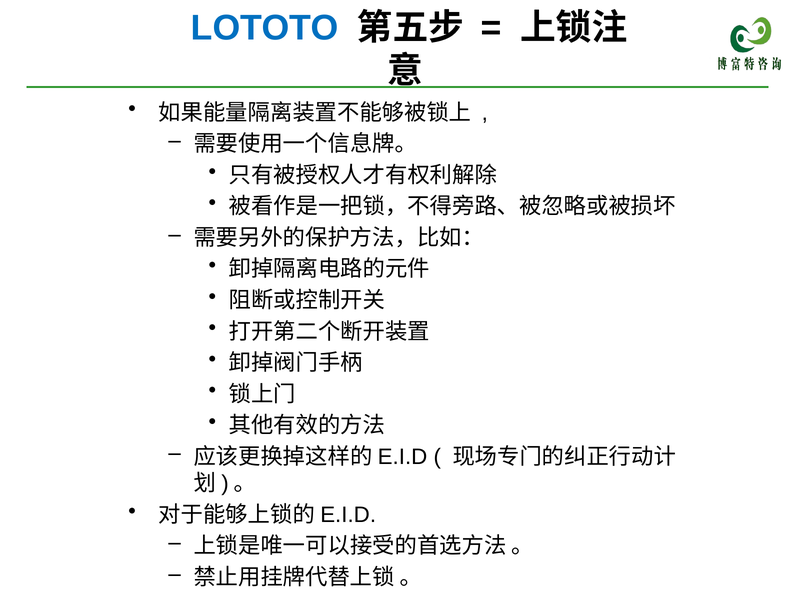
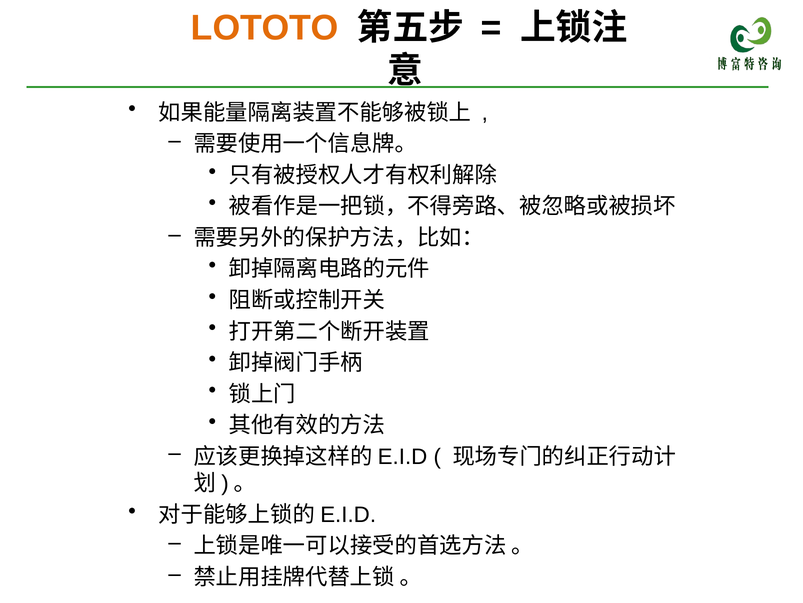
LOTOTO colour: blue -> orange (265, 28)
